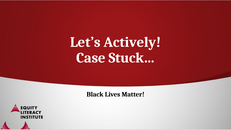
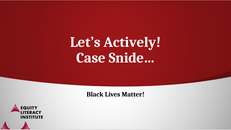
Stuck…: Stuck… -> Snide… (132, 58)
